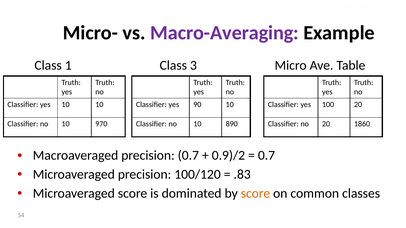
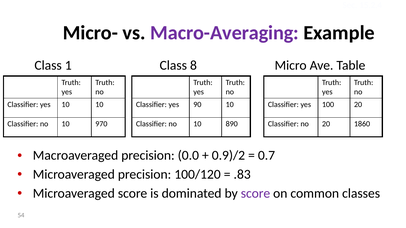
3: 3 -> 8 (193, 66)
precision 0.7: 0.7 -> 0.0 (188, 156)
score colour: orange -> purple (255, 194)
